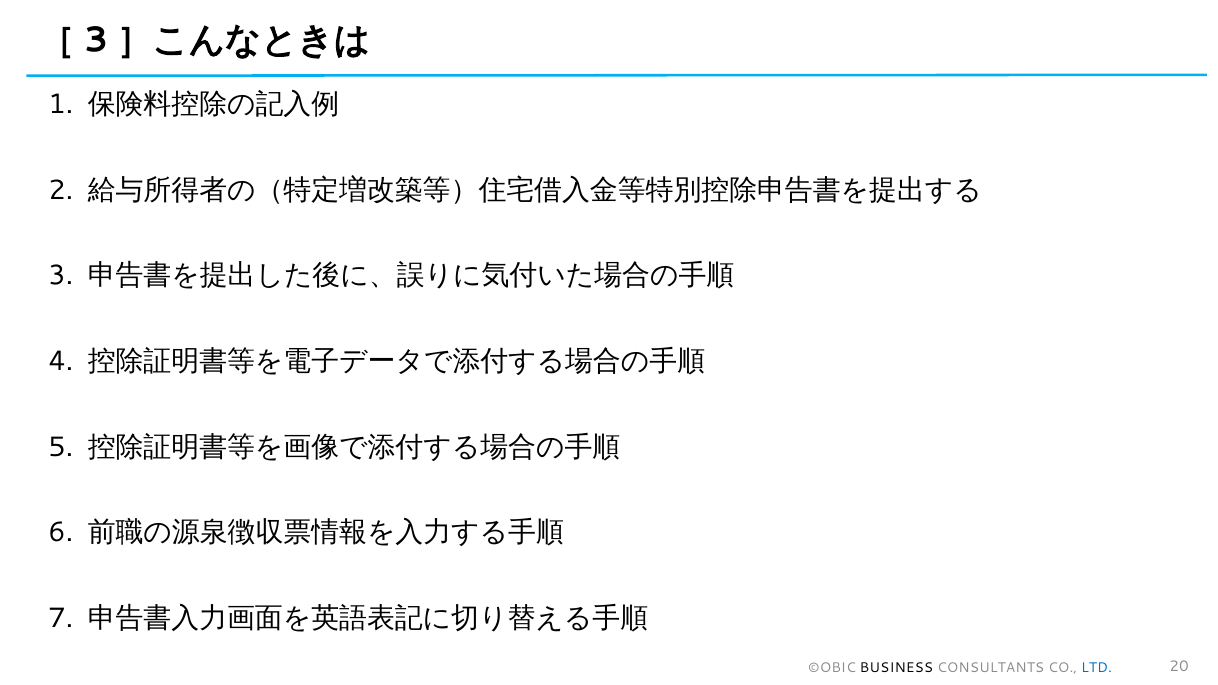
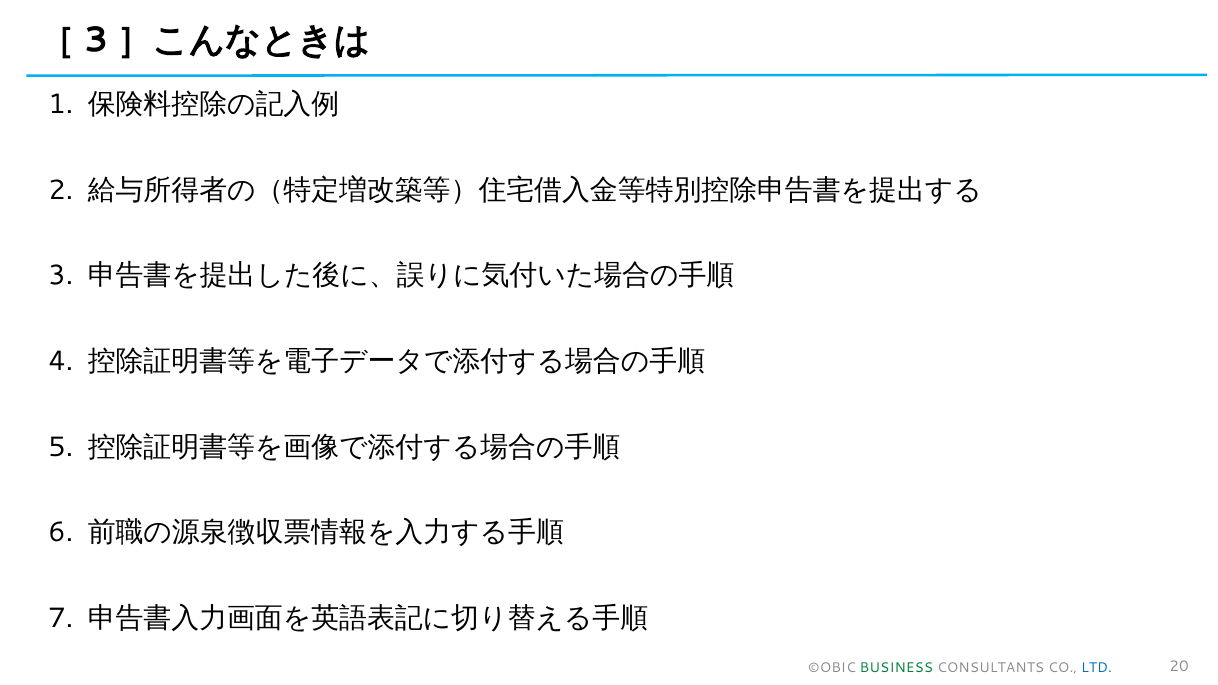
BUSINESS colour: black -> green (896, 668)
